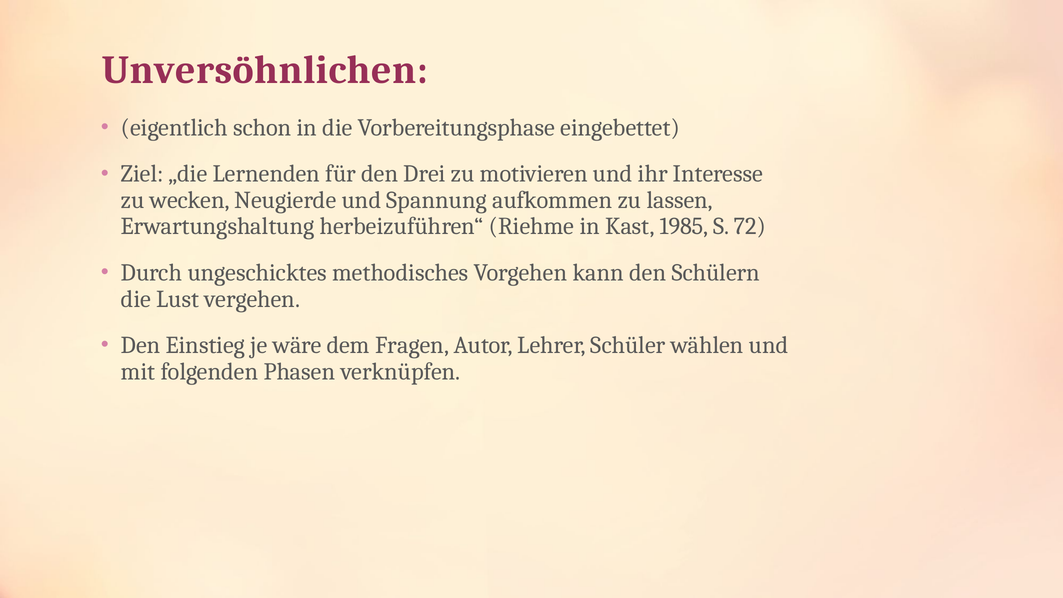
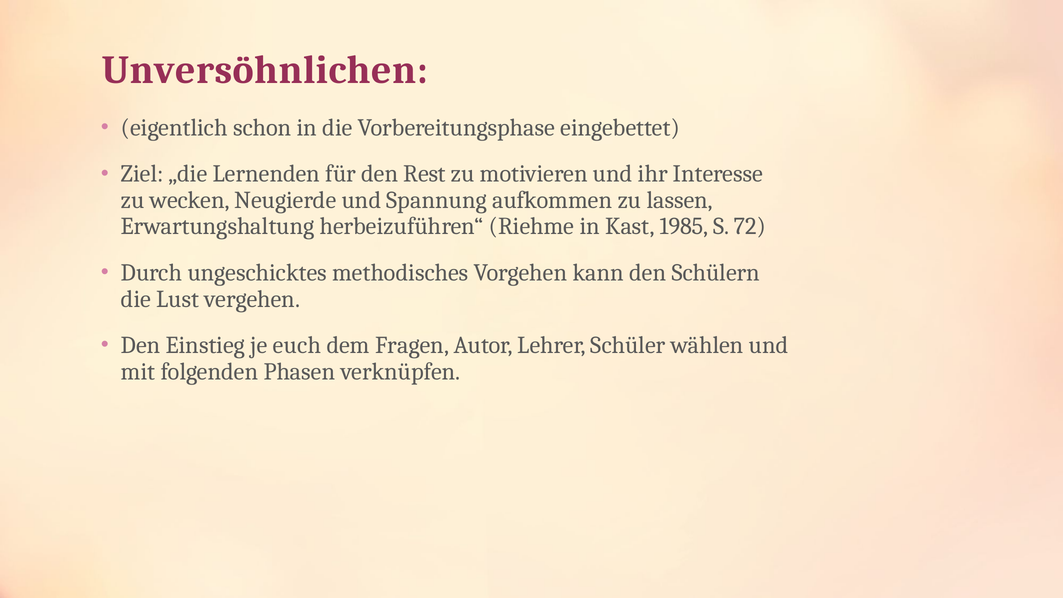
Drei: Drei -> Rest (425, 174)
wäre: wäre -> euch (297, 345)
